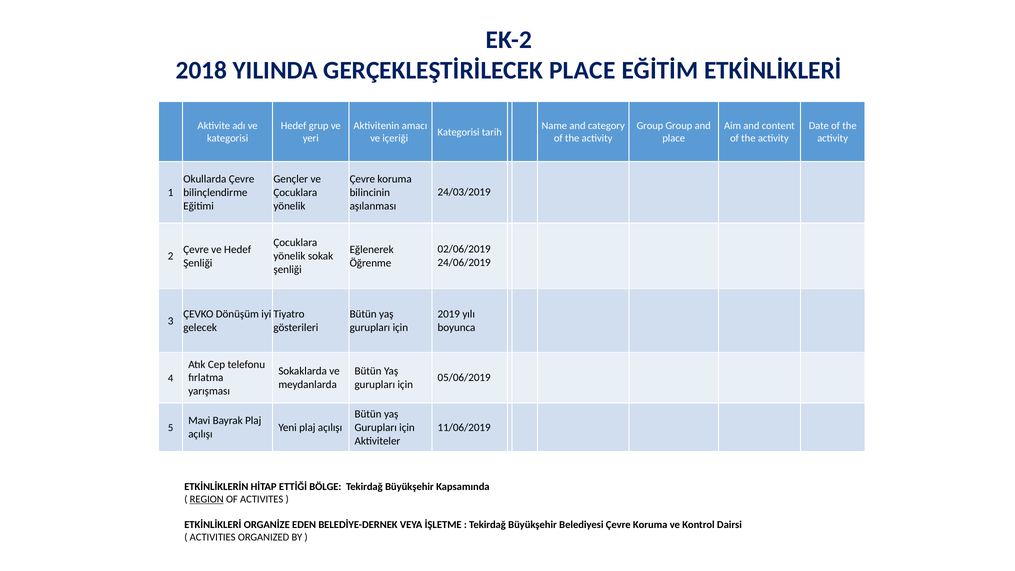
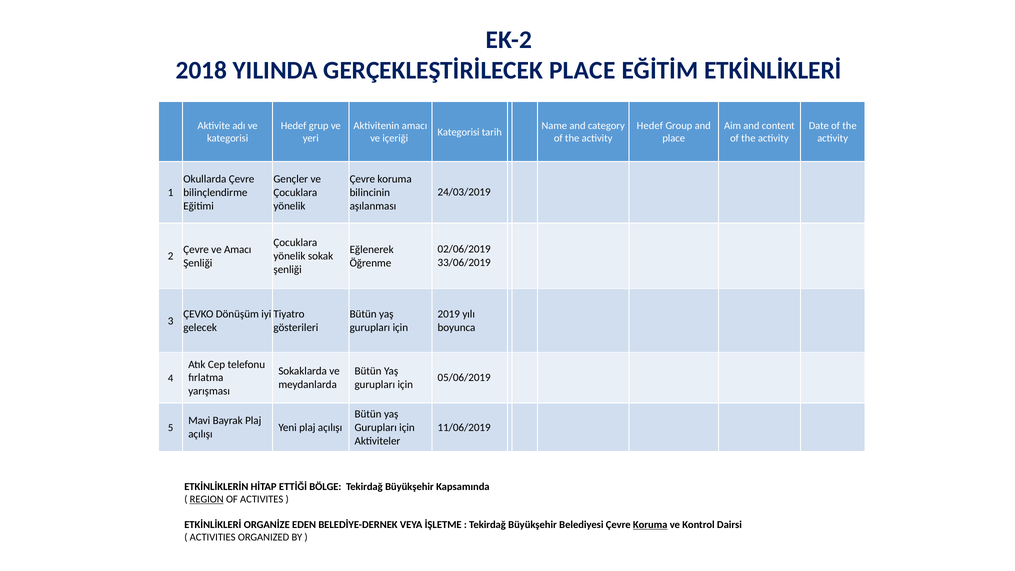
Group: Group -> Hedef (650, 126)
ve Hedef: Hedef -> Amacı (238, 250)
24/06/2019: 24/06/2019 -> 33/06/2019 (464, 263)
Koruma underline: none -> present (650, 525)
